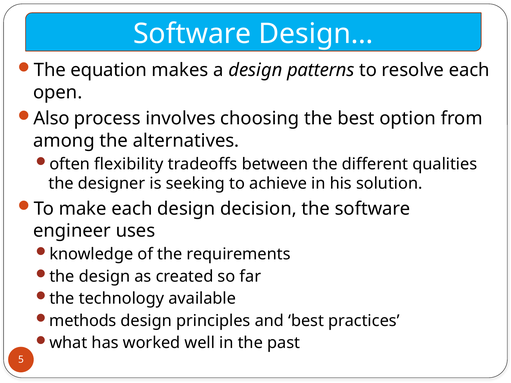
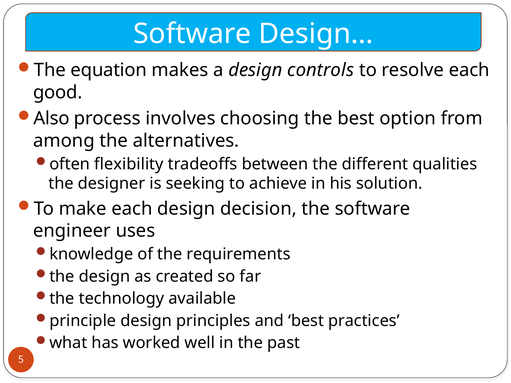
patterns: patterns -> controls (321, 70)
open: open -> good (58, 92)
methods: methods -> principle (83, 321)
